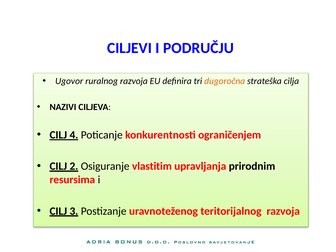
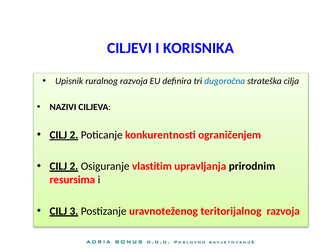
PODRUČJU: PODRUČJU -> KORISNIKA (198, 48)
Ugovor: Ugovor -> Upisnik (69, 81)
dugoročna colour: orange -> blue (225, 81)
4: 4 -> 2 (74, 135)
